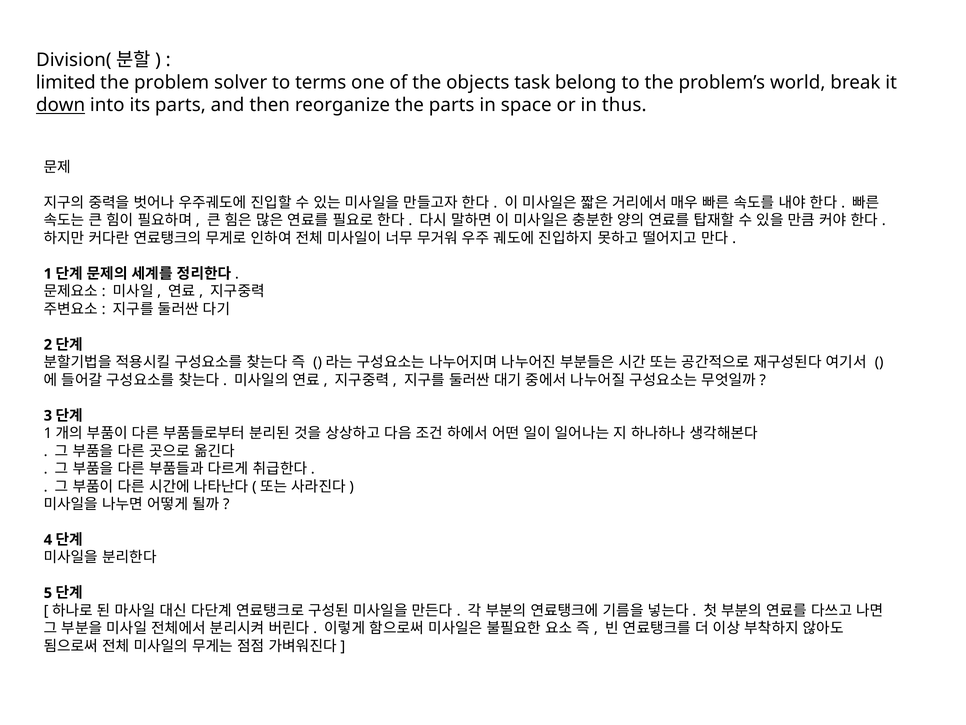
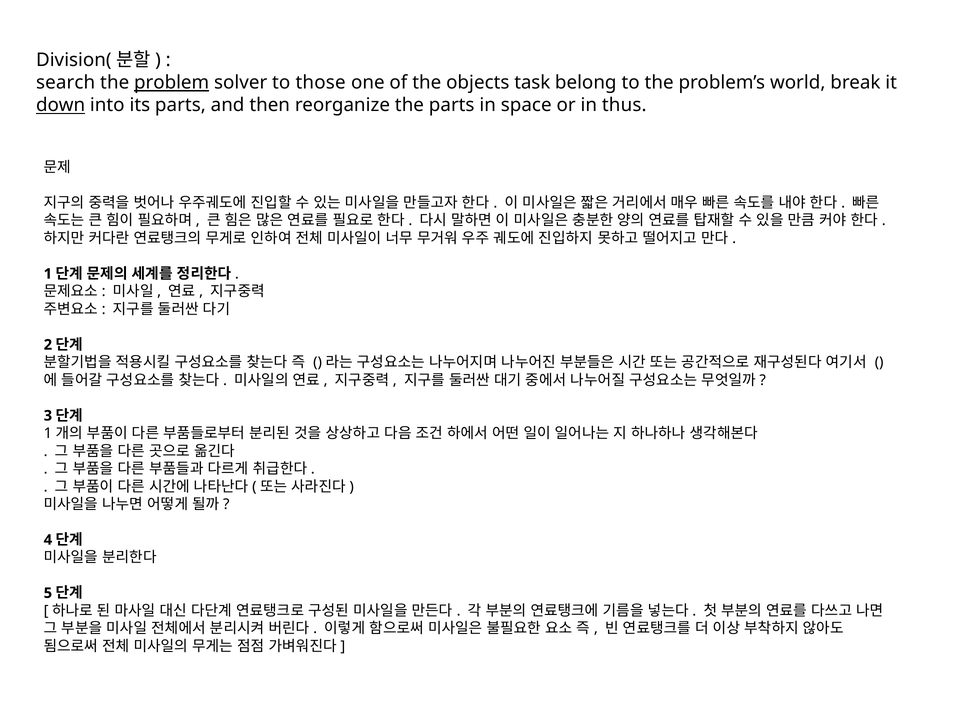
limited: limited -> search (66, 83)
problem underline: none -> present (172, 83)
terms: terms -> those (321, 83)
